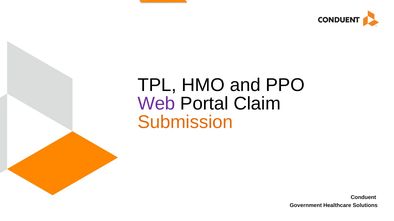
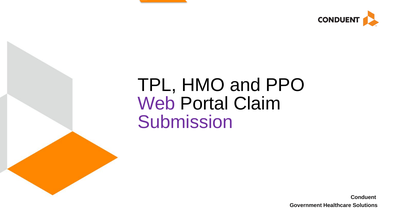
Submission colour: orange -> purple (185, 122)
